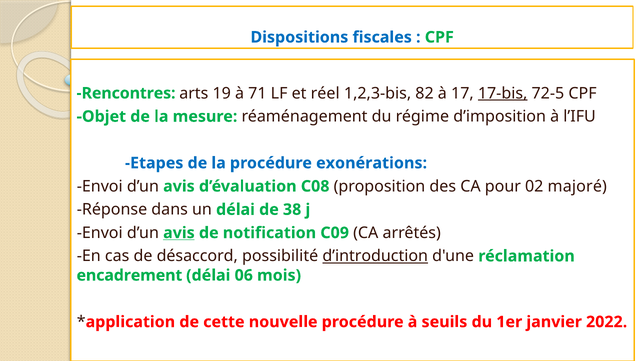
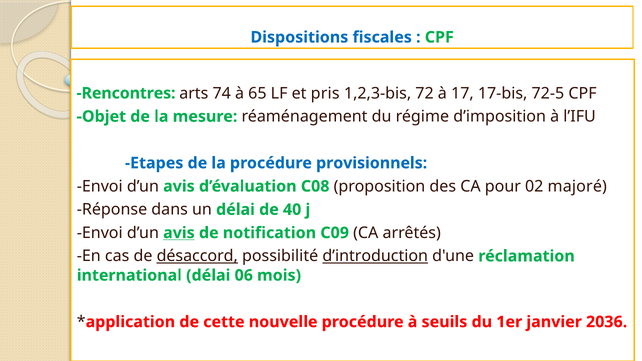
19: 19 -> 74 (222, 93)
71: 71 -> 65 (257, 93)
réel: réel -> pris (325, 93)
82: 82 -> 72 (425, 93)
17-bis underline: present -> none (503, 93)
exonérations: exonérations -> provisionnels (372, 163)
38: 38 -> 40 (292, 210)
désaccord underline: none -> present (197, 256)
encadrement: encadrement -> international (129, 275)
2022: 2022 -> 2036 (607, 322)
